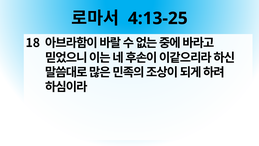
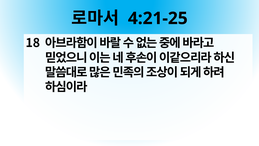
4:13-25: 4:13-25 -> 4:21-25 (158, 18)
